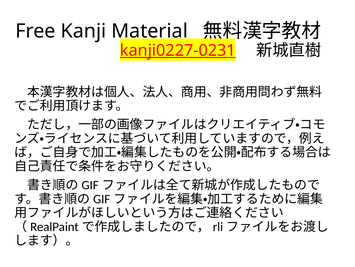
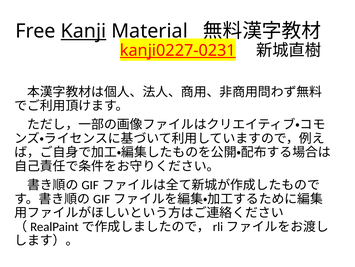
Kanji underline: none -> present (83, 31)
